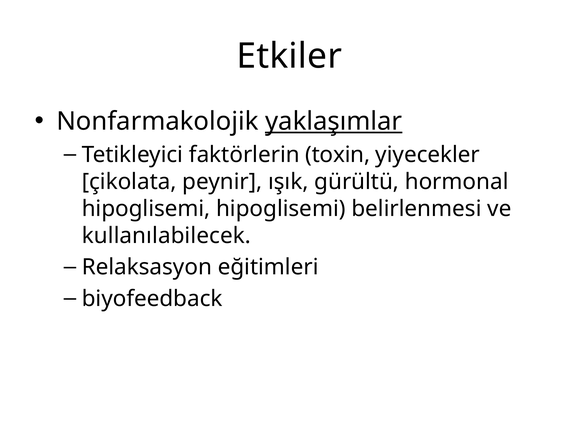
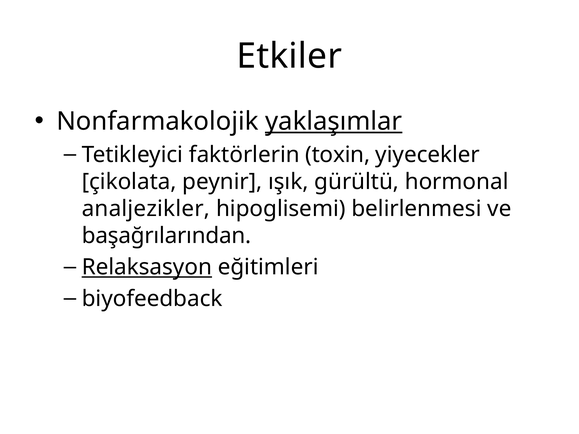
hipoglisemi: hipoglisemi -> analjezikler (146, 209)
kullanılabilecek: kullanılabilecek -> başağrılarından (167, 236)
Relaksasyon underline: none -> present (147, 267)
